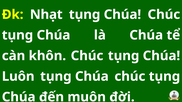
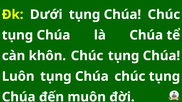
Nhạt: Nhạt -> Dưới (46, 15)
